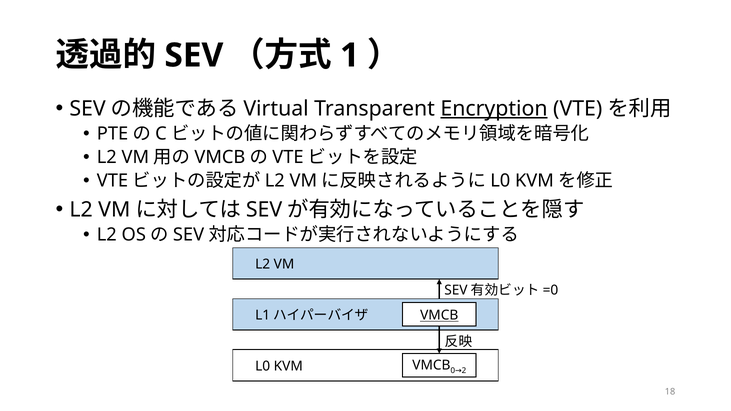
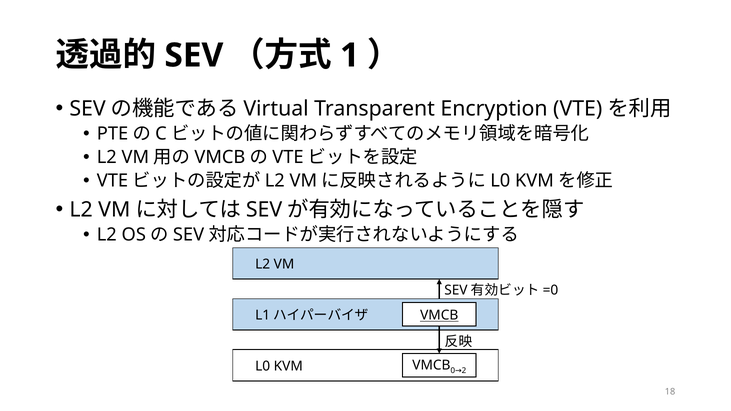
Encryption underline: present -> none (494, 109)
